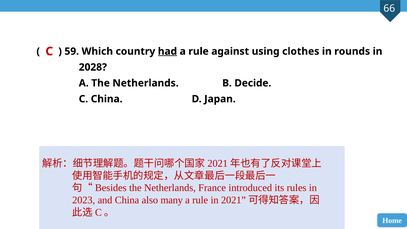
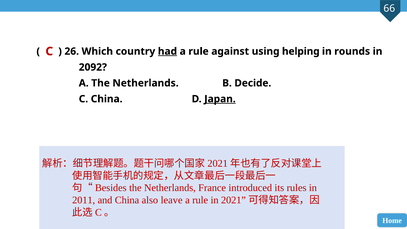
59: 59 -> 26 (72, 51)
clothes: clothes -> helping (301, 51)
2028: 2028 -> 2092 (93, 67)
Japan underline: none -> present (220, 99)
2023: 2023 -> 2011 (84, 200)
many: many -> leave (172, 200)
